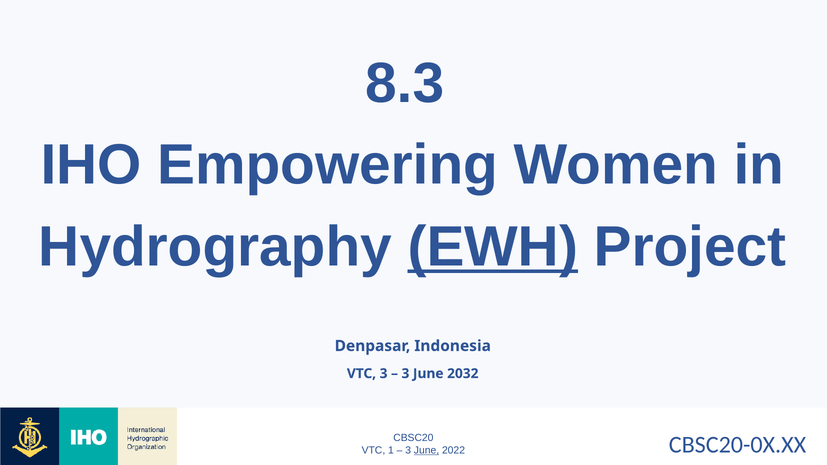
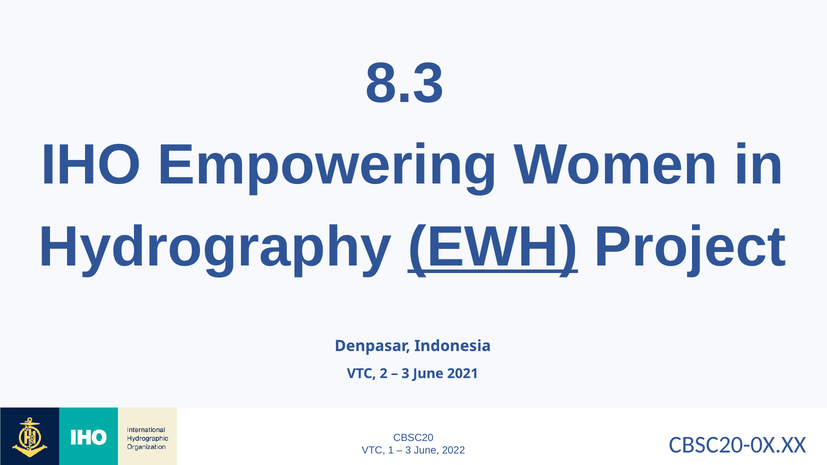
VTC 3: 3 -> 2 (384, 374)
2032: 2032 -> 2021 (463, 374)
June underline: present -> none (426, 451)
